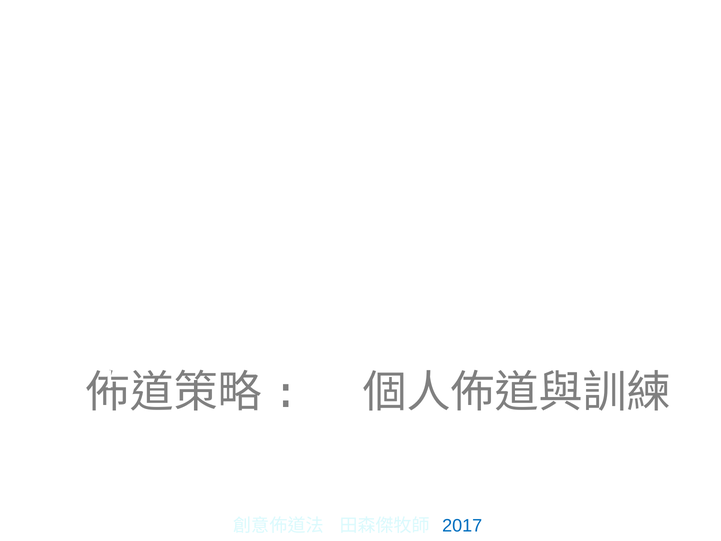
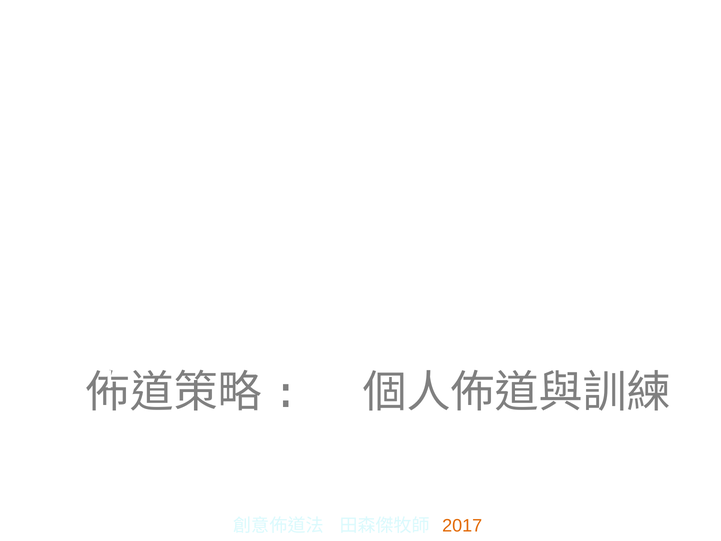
2017 colour: blue -> orange (462, 526)
